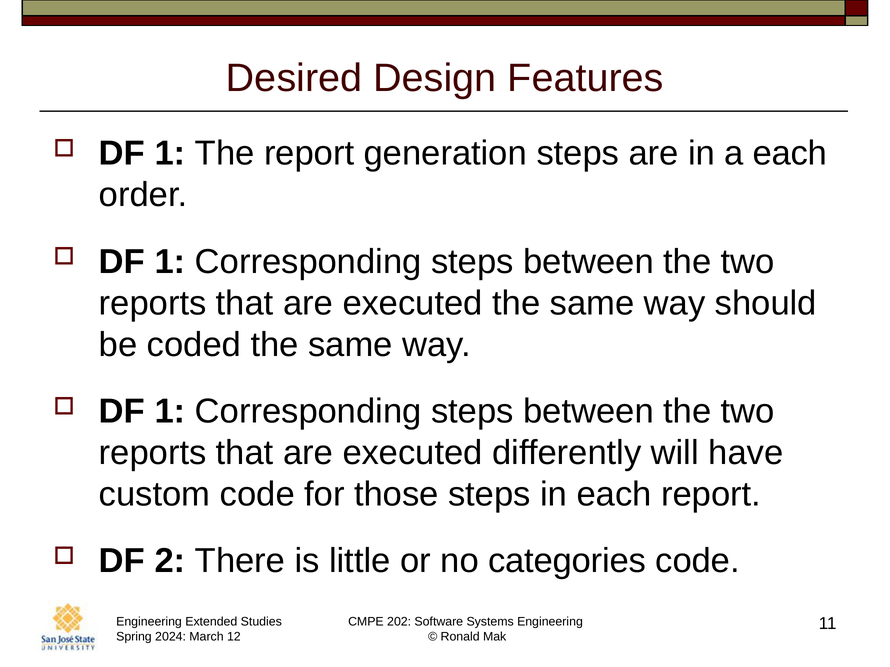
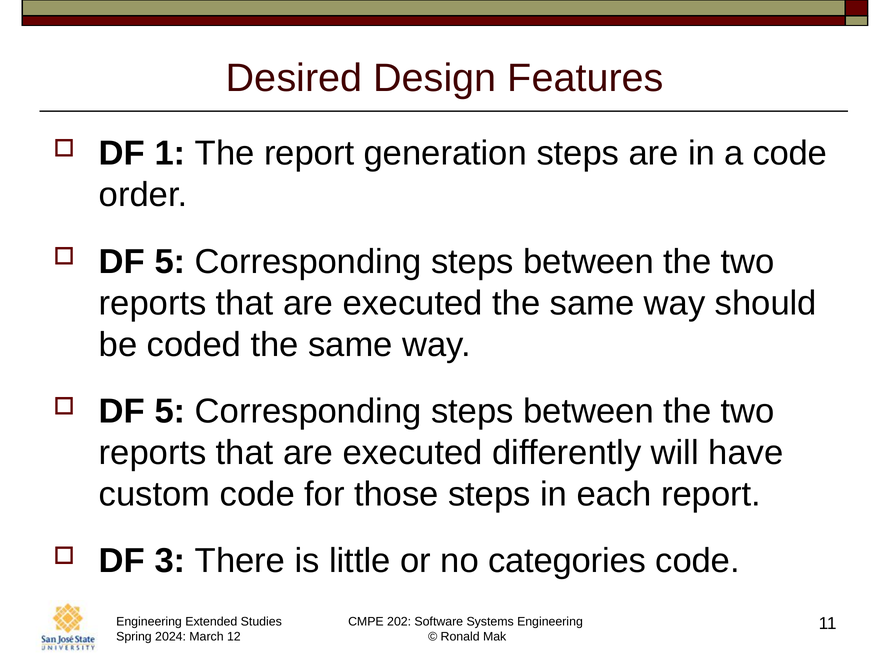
a each: each -> code (790, 154)
1: 1 -> 5 (170, 262)
1: 1 -> 5 (170, 412)
2: 2 -> 3 (170, 561)
